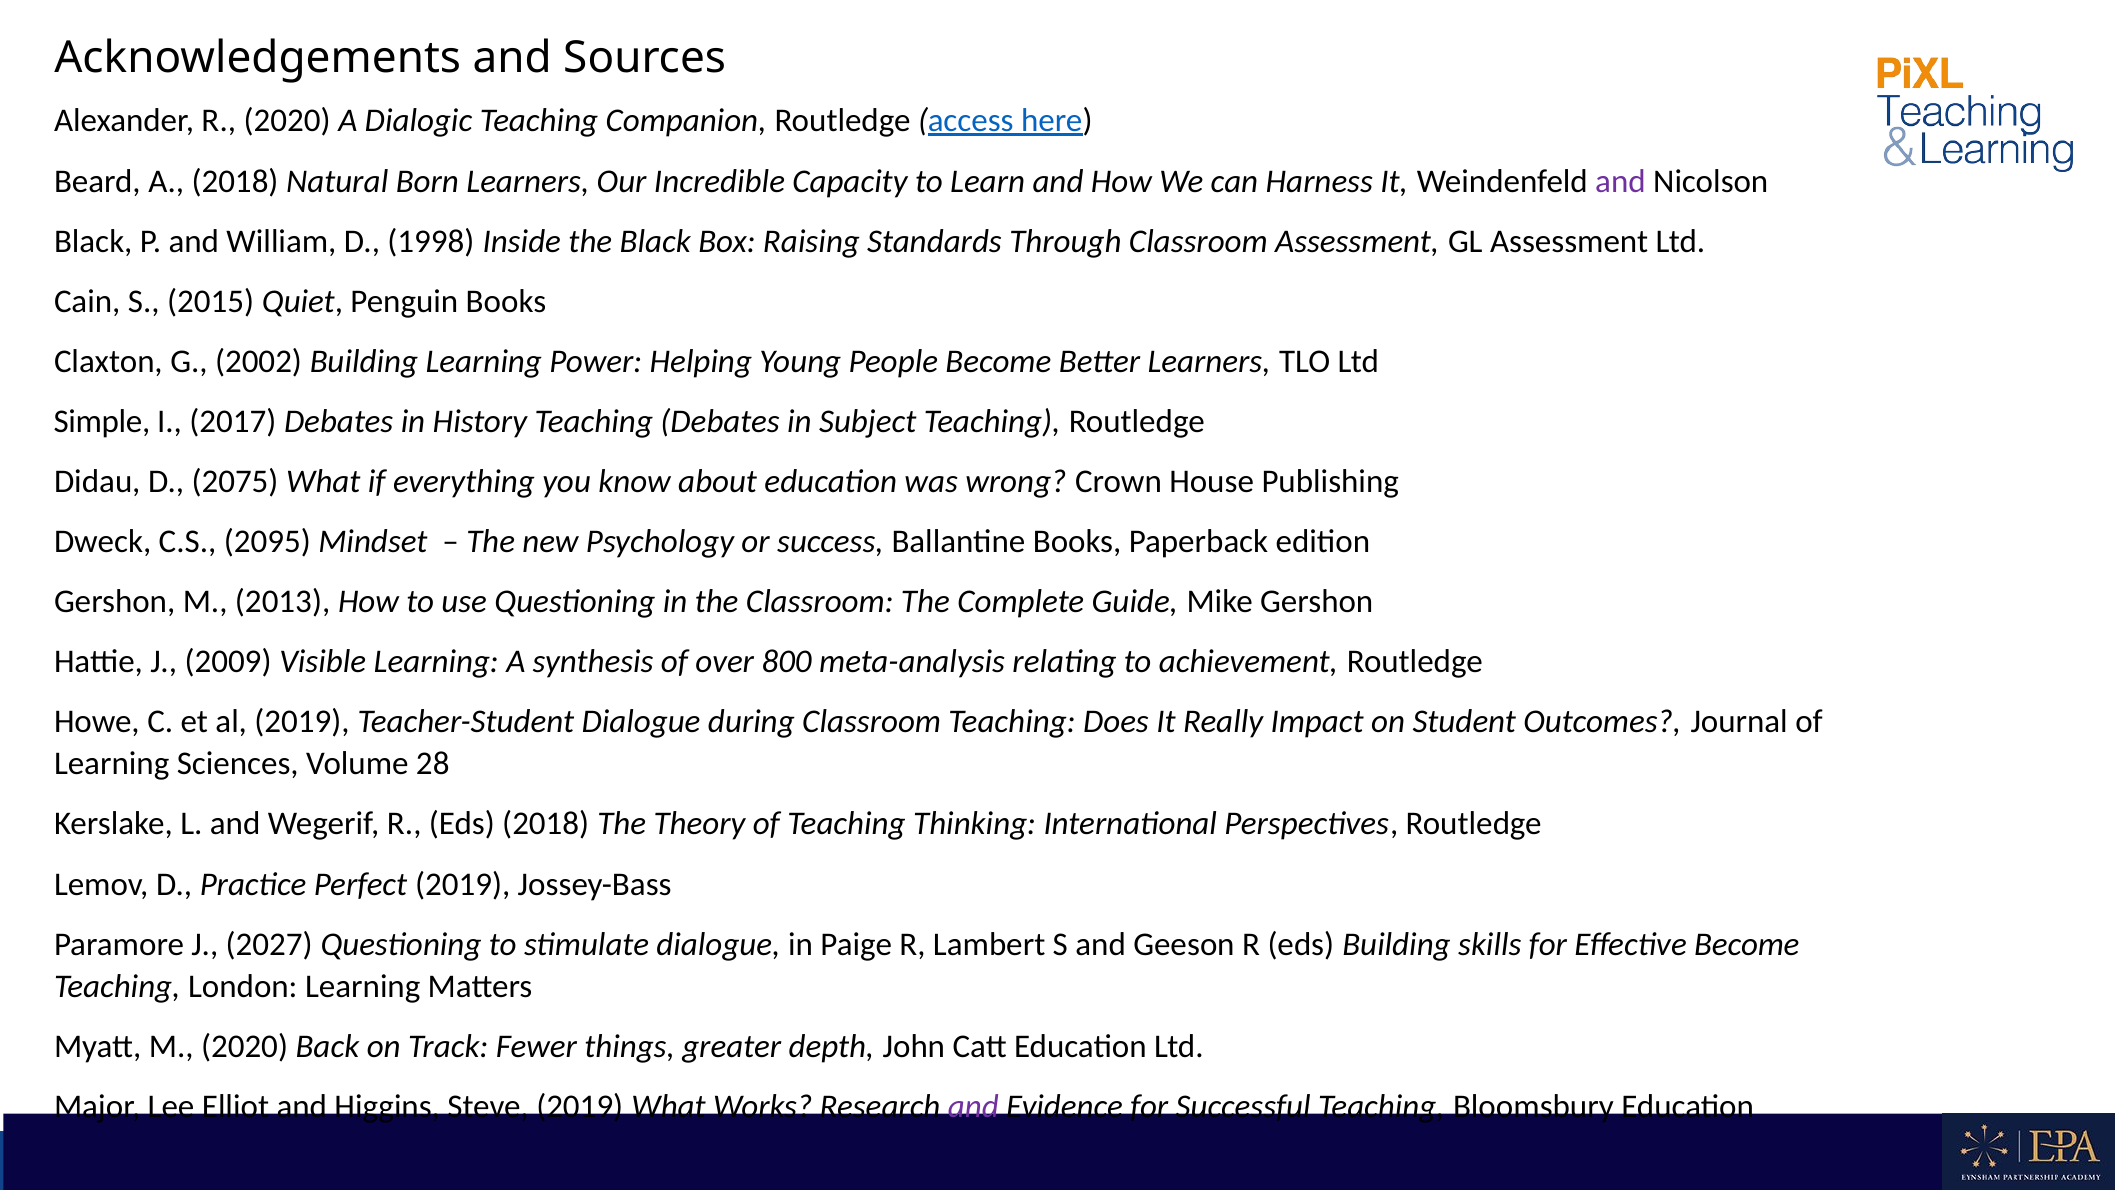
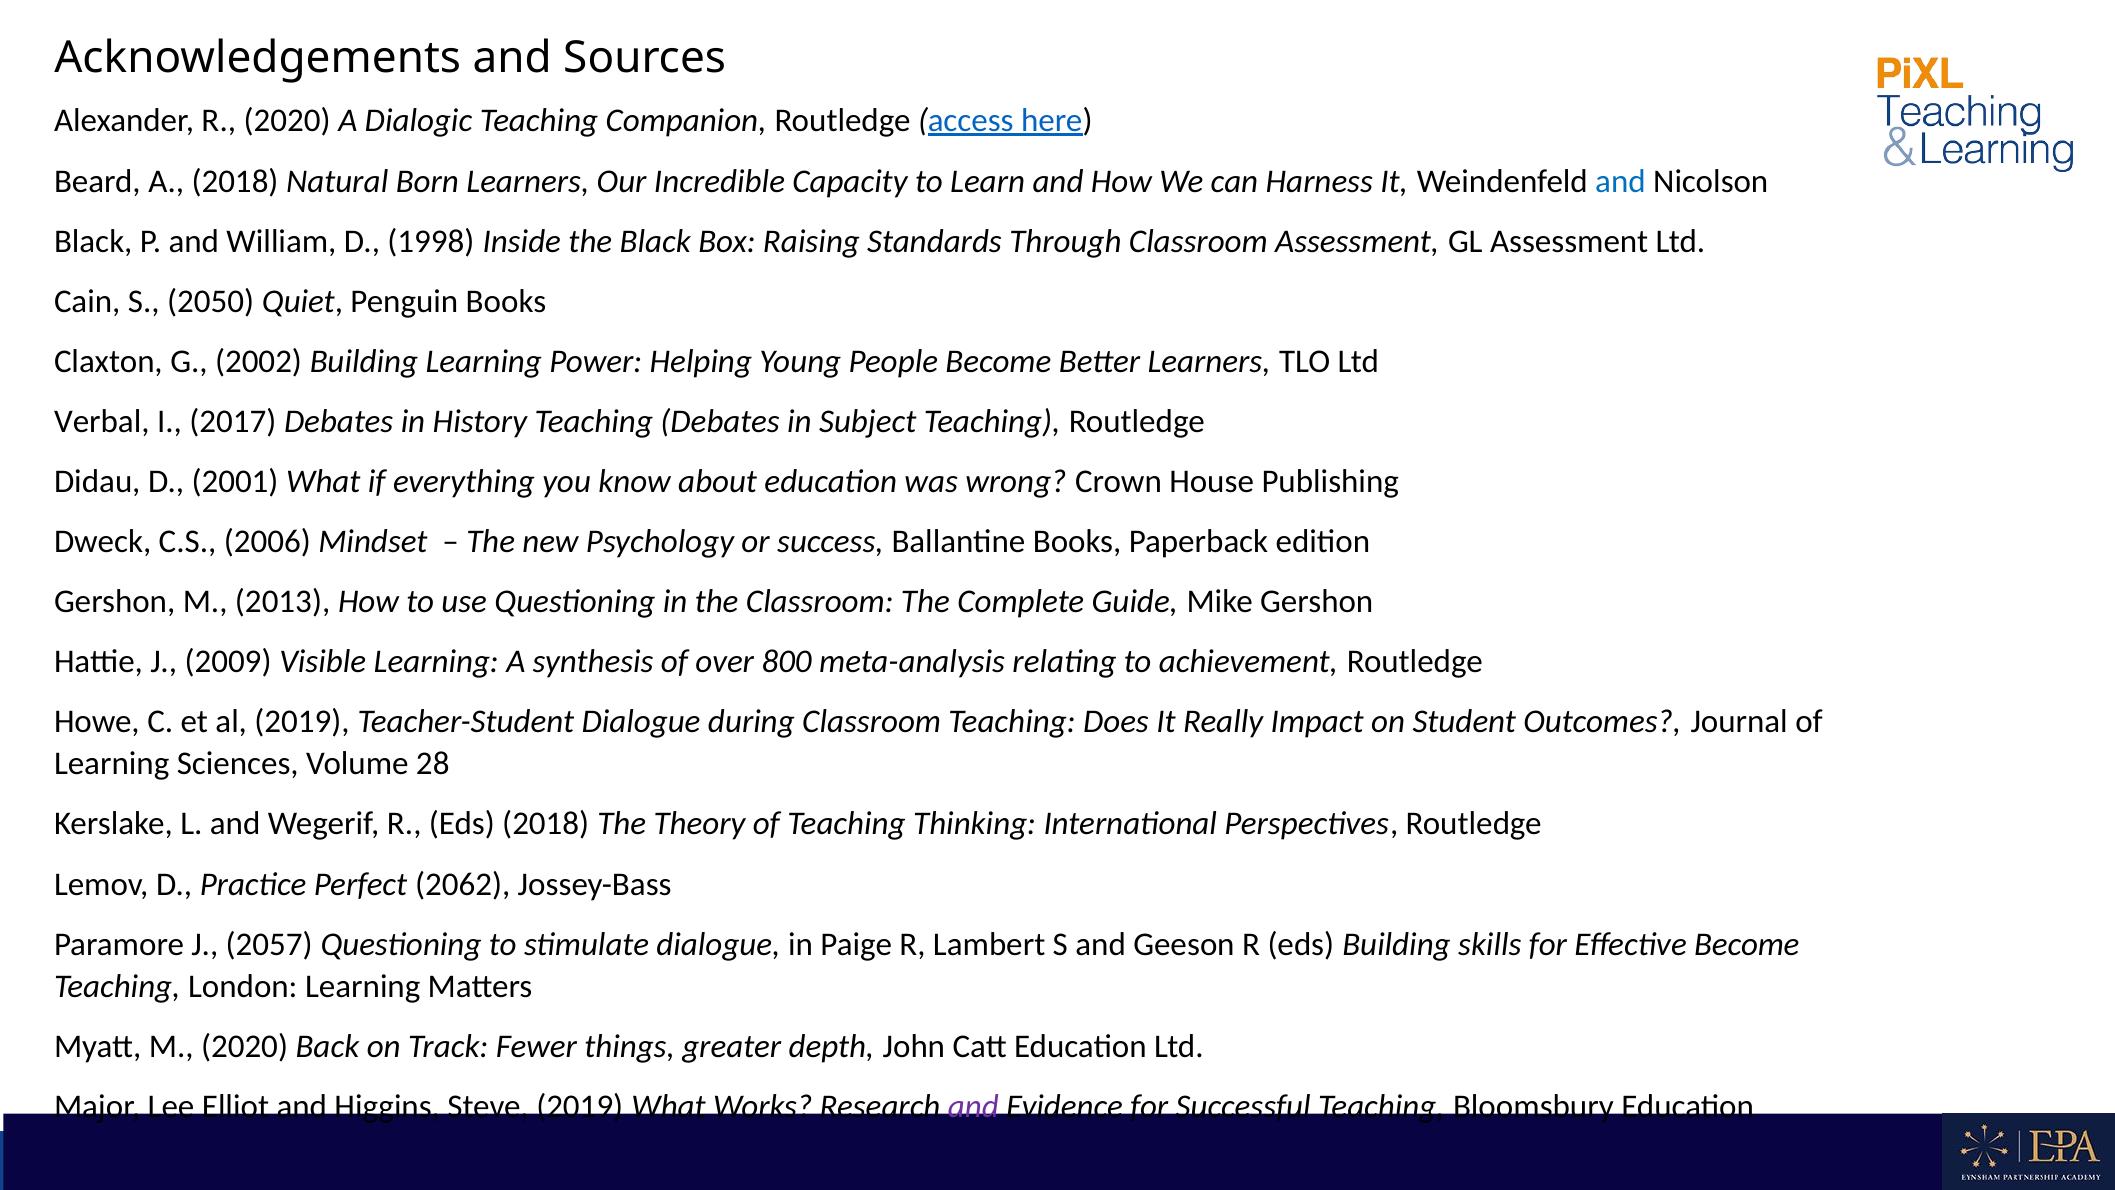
and colour: purple -> blue (1620, 181)
2015: 2015 -> 2050 (211, 301)
Simple: Simple -> Verbal (102, 421)
2075: 2075 -> 2001 (235, 481)
2095: 2095 -> 2006 (267, 541)
Perfect 2019: 2019 -> 2062 (463, 884)
2027: 2027 -> 2057 (269, 944)
